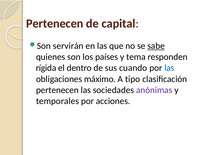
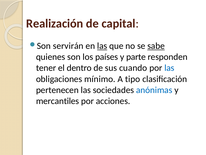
Pertenecen: Pertenecen -> Realización (55, 23)
las underline: none -> present (102, 46)
tema: tema -> parte (136, 57)
rígida: rígida -> tener (46, 68)
máximo: máximo -> mínimo (100, 79)
anónimas colour: purple -> blue (154, 90)
temporales: temporales -> mercantiles (58, 101)
